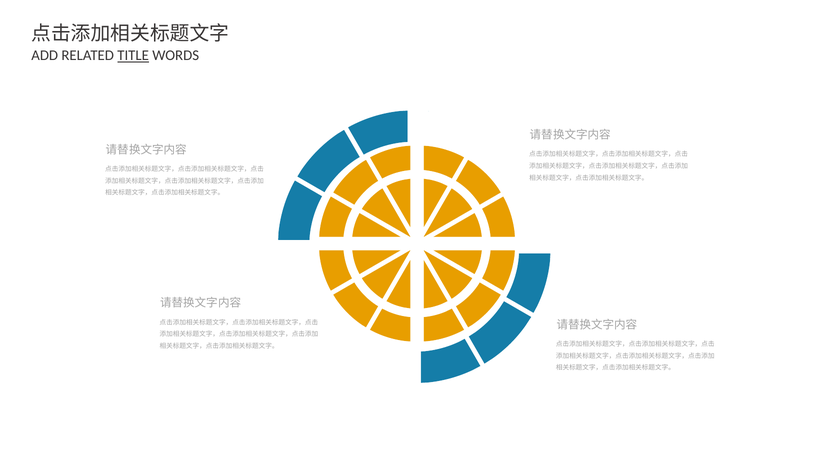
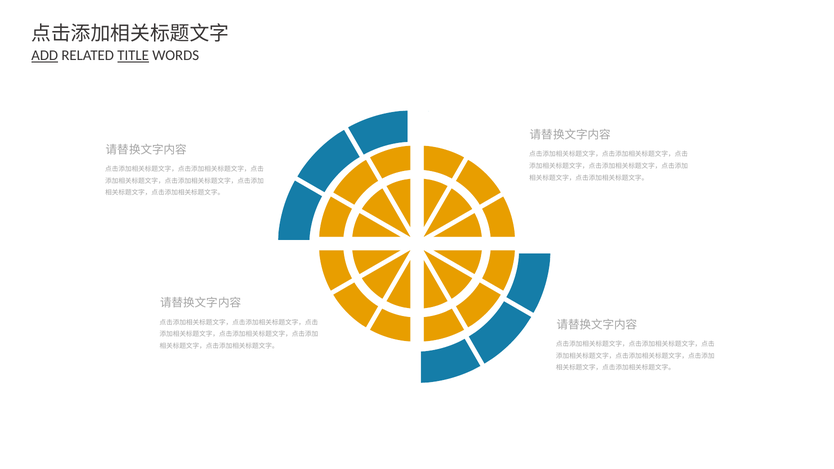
ADD underline: none -> present (45, 56)
